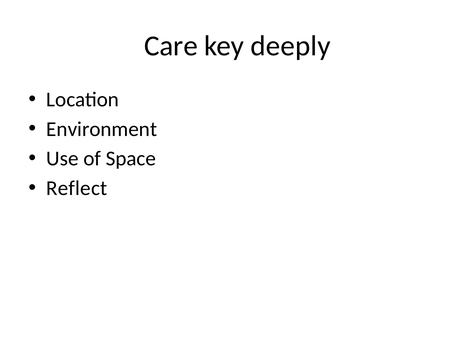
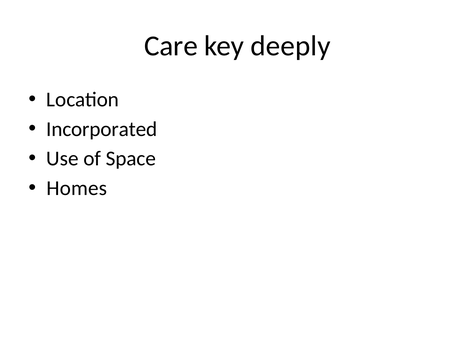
Environment: Environment -> Incorporated (102, 129)
Reflect: Reflect -> Homes (77, 188)
